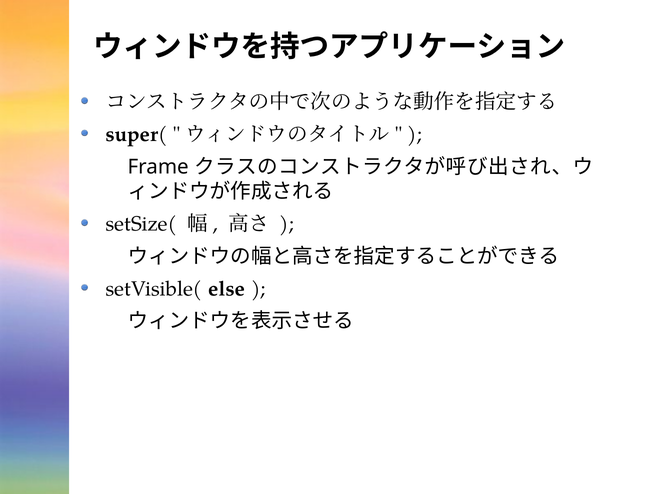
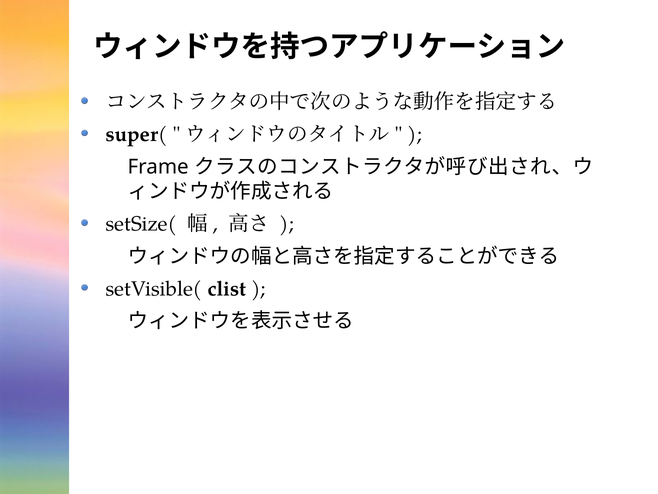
else: else -> clist (227, 288)
